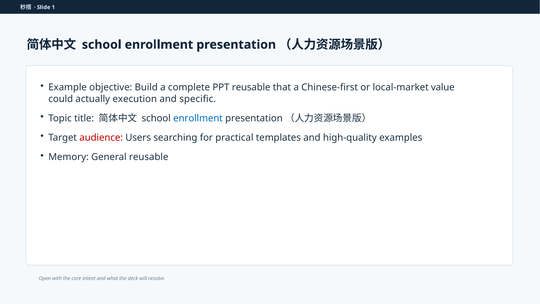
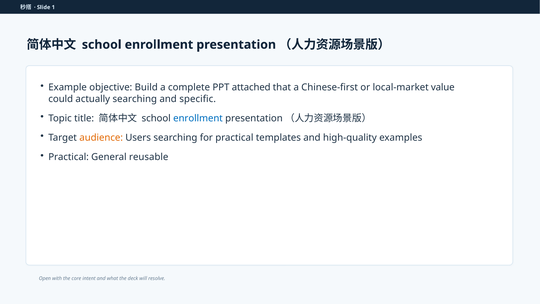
PPT reusable: reusable -> attached (251, 87)
actually execution: execution -> searching (135, 99)
audience colour: red -> orange (101, 138)
Memory: Memory -> Practical (69, 157)
